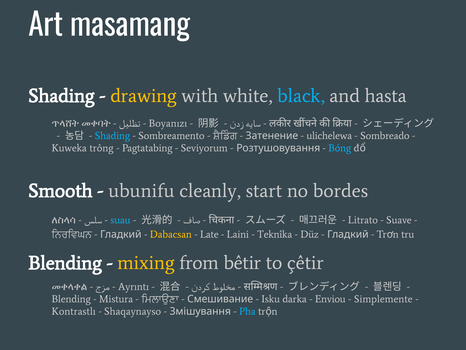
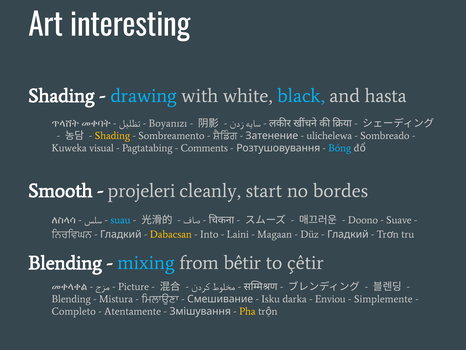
masamang: masamang -> interesting (130, 25)
drawing colour: yellow -> light blue (144, 96)
Shading colour: light blue -> yellow (112, 136)
trông: trông -> visual (102, 148)
Seviyorum: Seviyorum -> Comments (204, 148)
ubunifu: ubunifu -> projeleri (142, 190)
Litrato: Litrato -> Doono (363, 220)
Late: Late -> Into (209, 234)
Teknîka: Teknîka -> Magaan (275, 234)
mixing colour: yellow -> light blue (146, 263)
Ayrıntı: Ayrıntı -> Picture (134, 286)
Kontrastlı: Kontrastlı -> Completo (74, 311)
Shaqaynayso: Shaqaynayso -> Atentamente (133, 311)
Pha colour: light blue -> yellow (247, 311)
